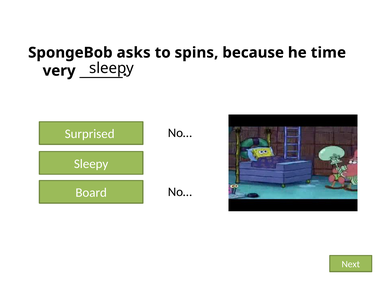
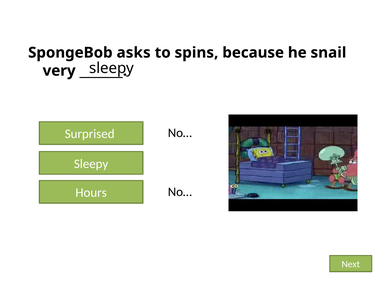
time: time -> snail (328, 53)
Board: Board -> Hours (91, 193)
